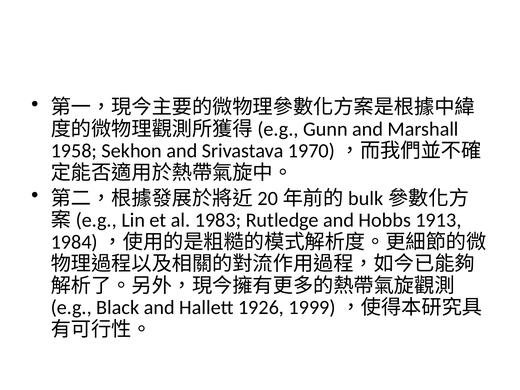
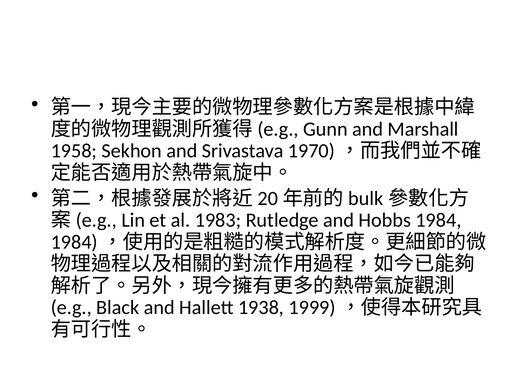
1913: 1913 -> 1984 (438, 220)
1926: 1926 -> 1938 (261, 308)
